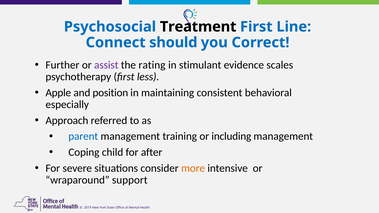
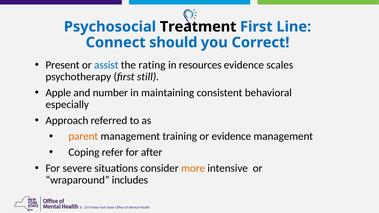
Further: Further -> Present (63, 65)
assist colour: purple -> blue (106, 65)
stimulant: stimulant -> resources (200, 65)
less: less -> still (148, 77)
position: position -> number (110, 93)
parent colour: blue -> orange (83, 136)
or including: including -> evidence (231, 136)
child: child -> refer (113, 152)
support: support -> includes (130, 180)
